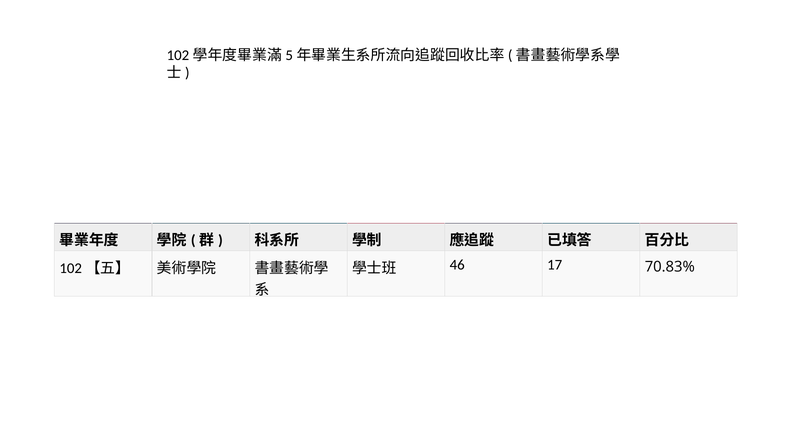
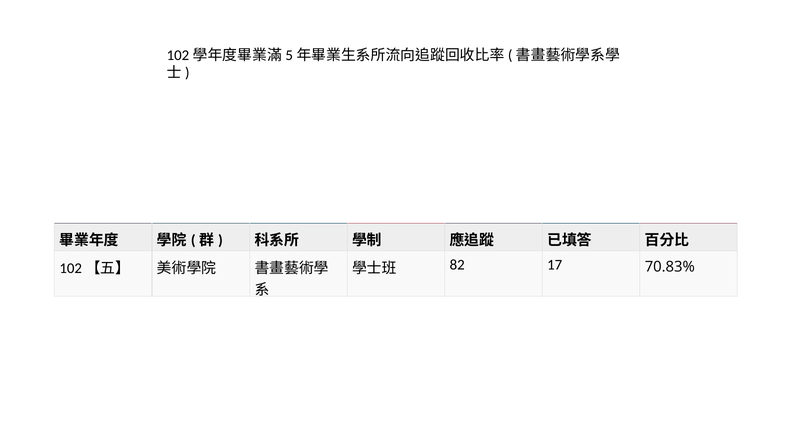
46: 46 -> 82 (457, 265)
